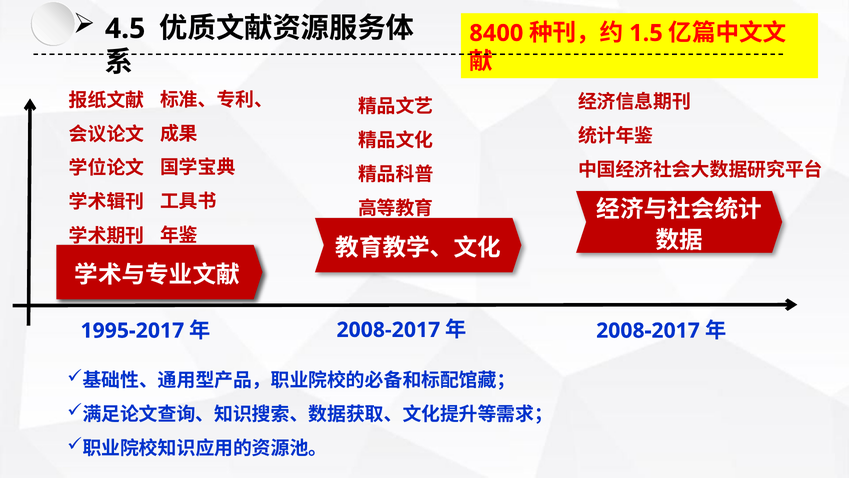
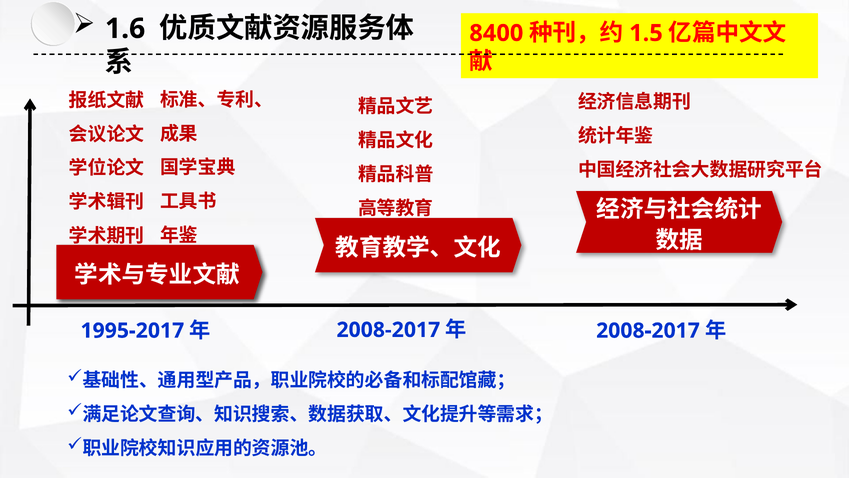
4.5: 4.5 -> 1.6 (125, 29)
